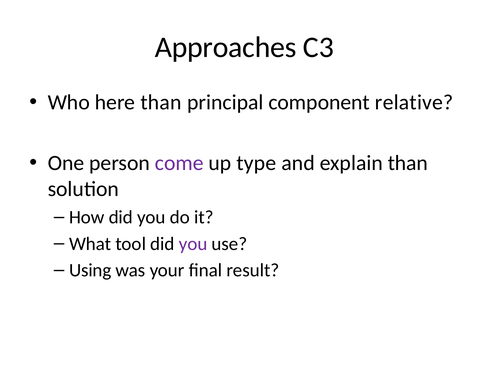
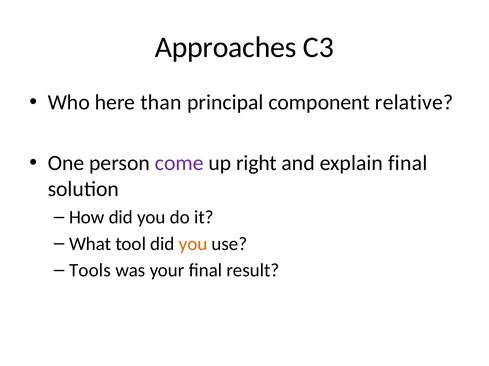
type: type -> right (257, 163)
explain than: than -> final (408, 163)
you colour: purple -> orange (193, 244)
Using: Using -> Tools (90, 271)
